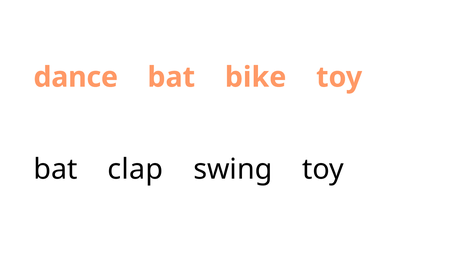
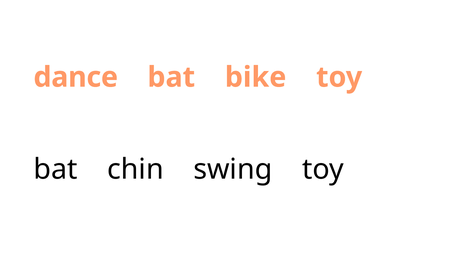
clap: clap -> chin (135, 169)
